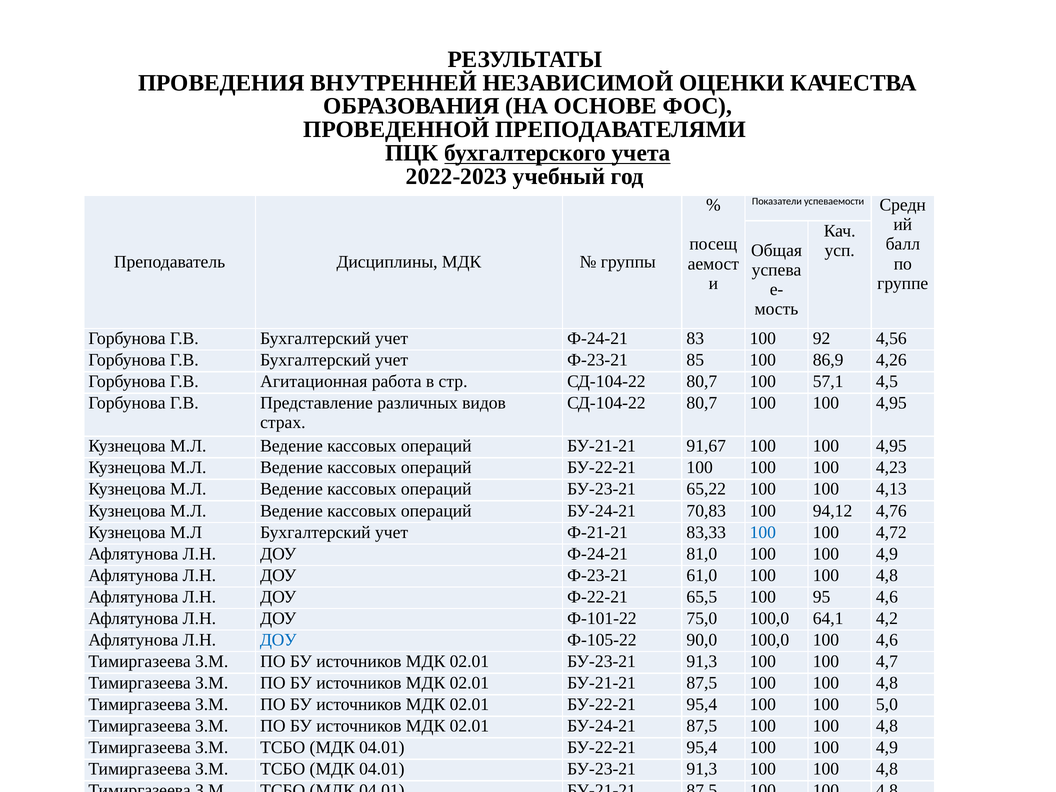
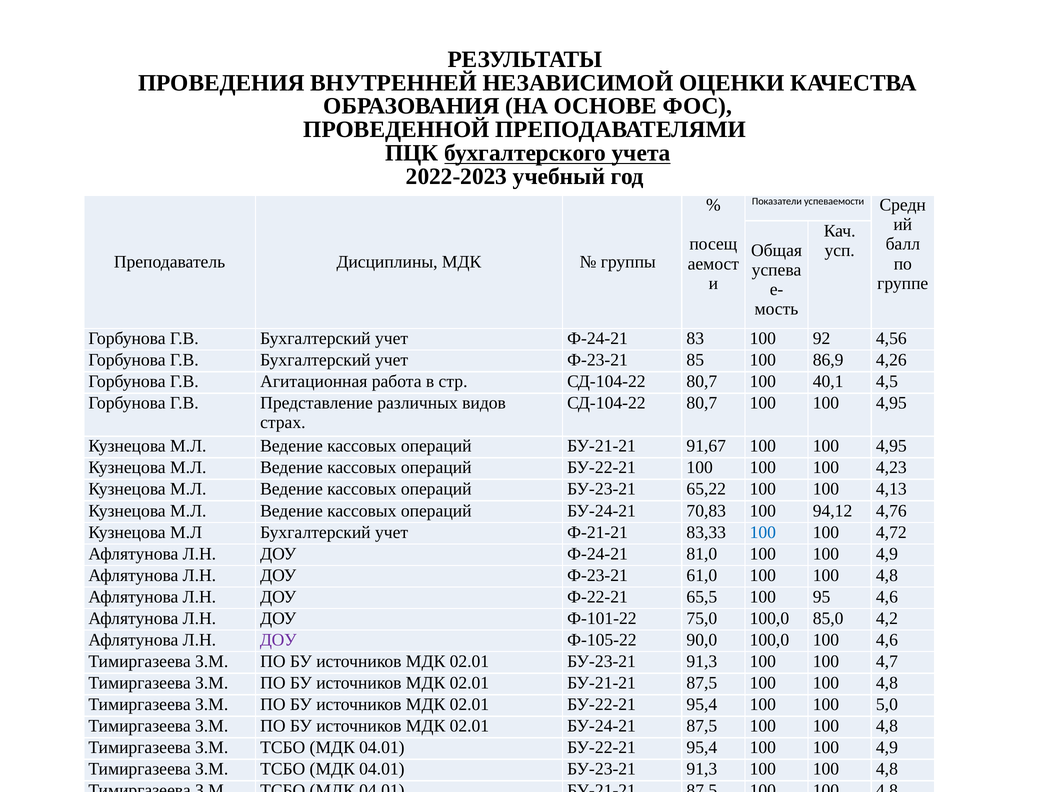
57,1: 57,1 -> 40,1 (828, 382)
64,1: 64,1 -> 85,0 (828, 618)
ДОУ colour: blue -> purple (278, 640)
